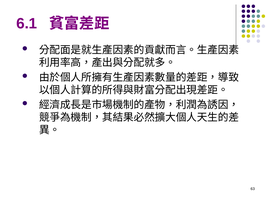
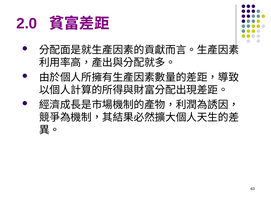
6.1: 6.1 -> 2.0 (27, 23)
